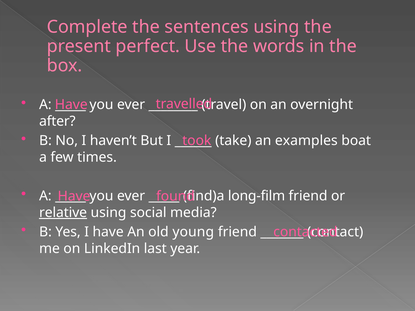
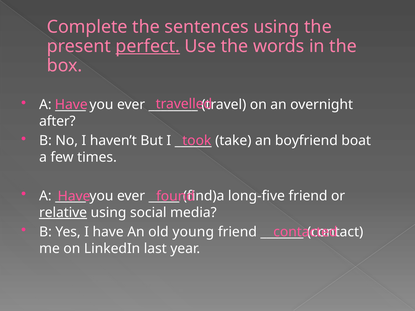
perfect underline: none -> present (148, 46)
examples: examples -> boyfriend (306, 141)
long-film: long-film -> long-five (256, 196)
